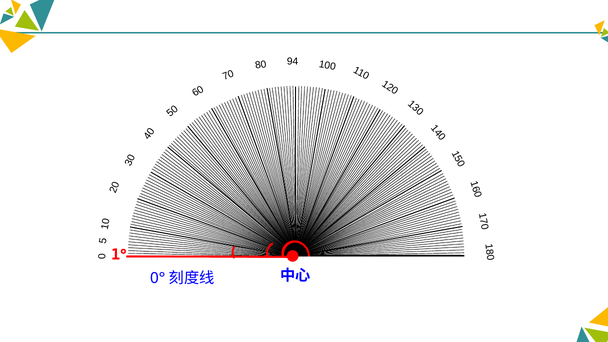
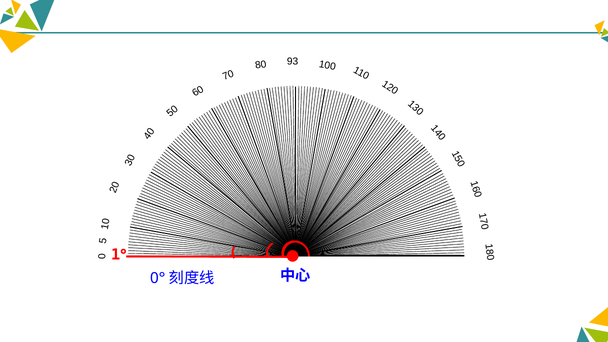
94: 94 -> 93 (293, 61)
